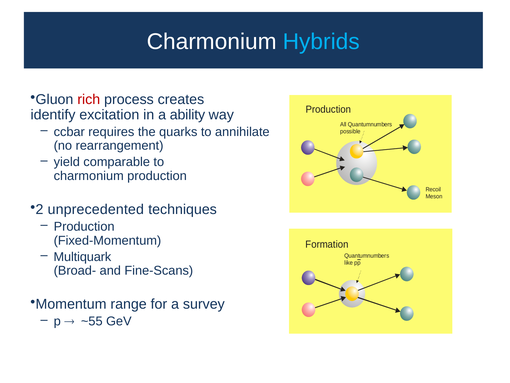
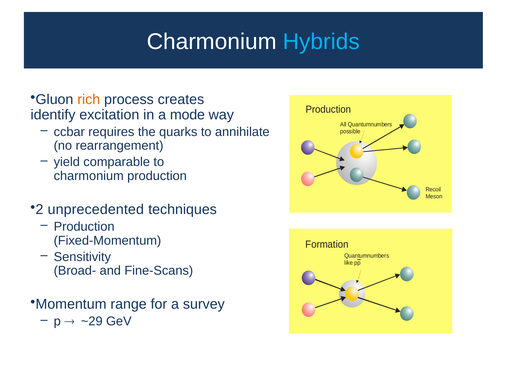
rich colour: red -> orange (89, 99)
ability: ability -> mode (187, 115)
Multiquark: Multiquark -> Sensitivity (82, 256)
~55: ~55 -> ~29 (92, 321)
